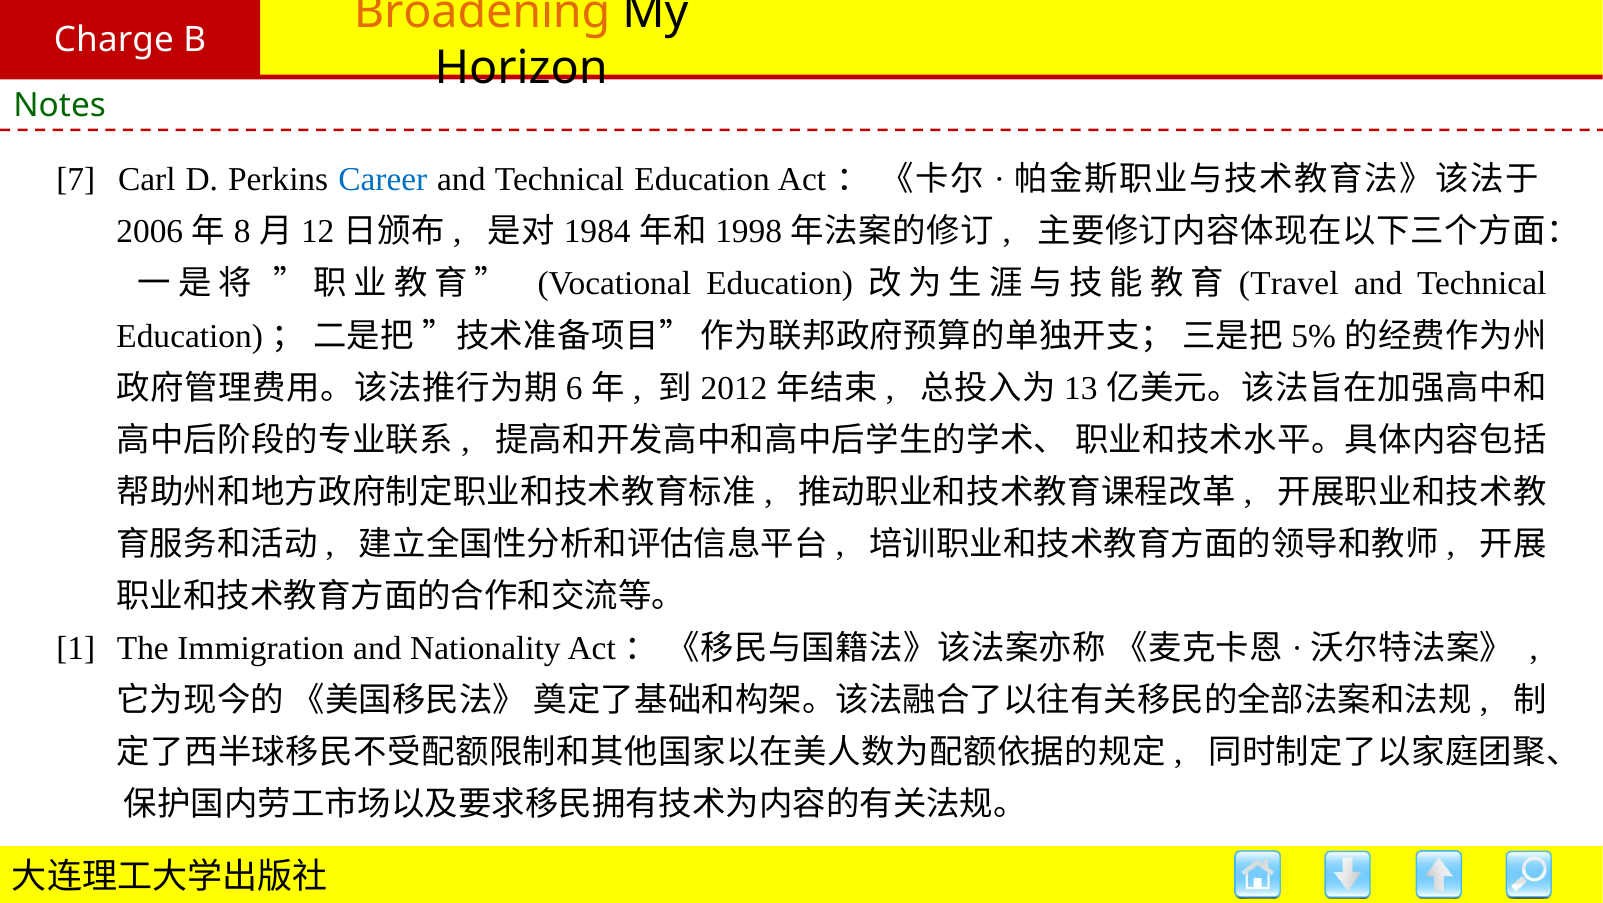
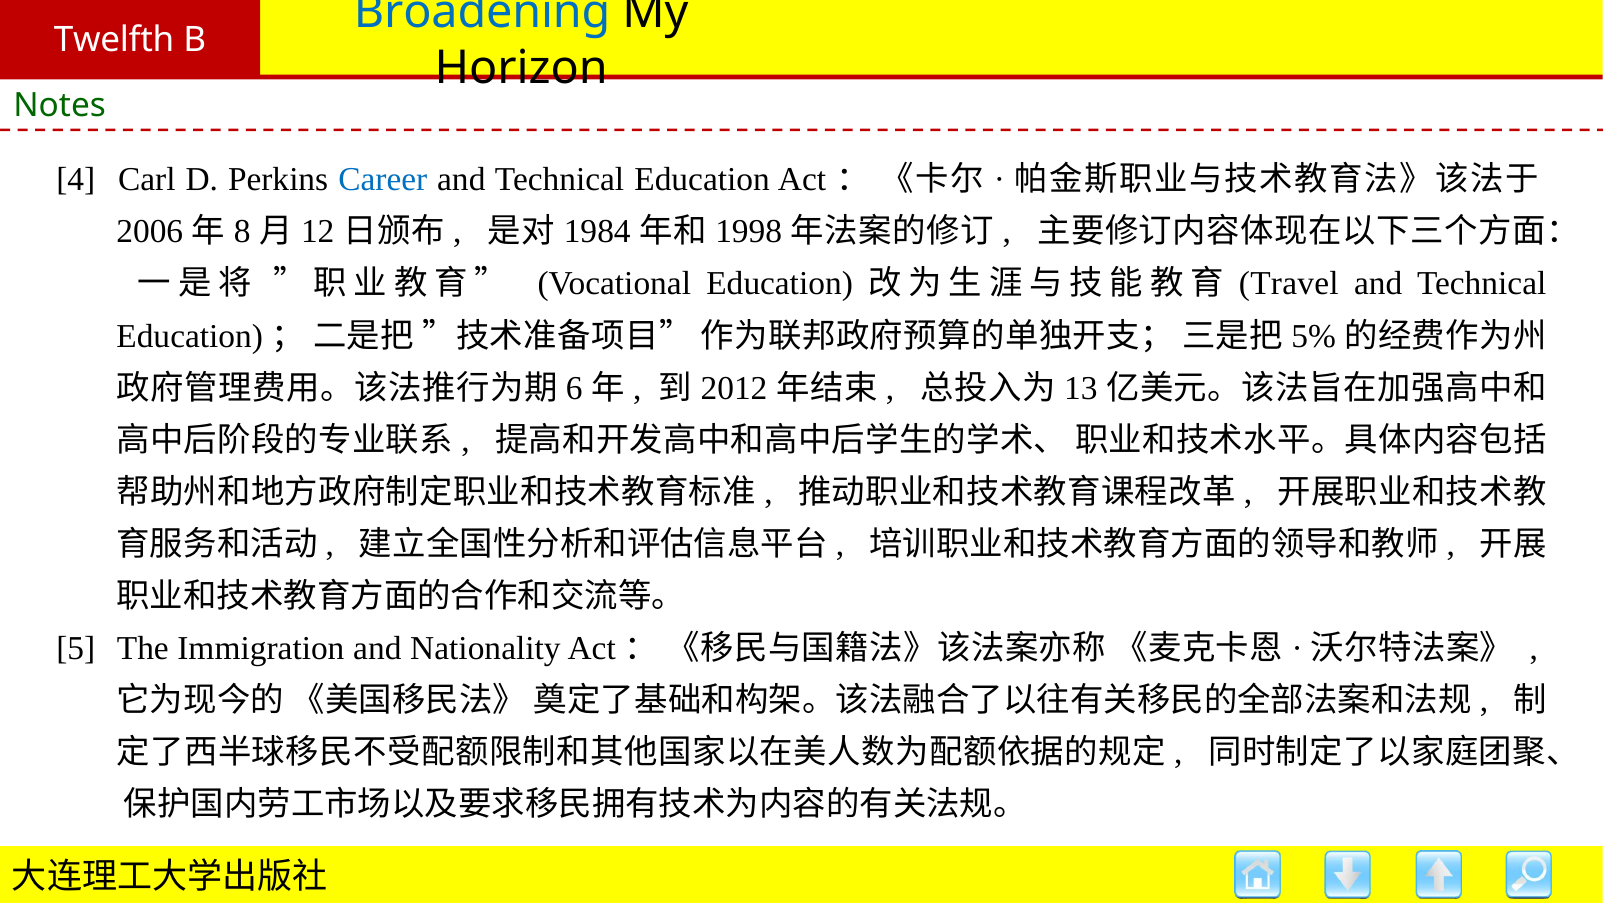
Broadening colour: orange -> blue (482, 12)
Charge: Charge -> Twelfth (114, 40)
7: 7 -> 4 (76, 180)
1: 1 -> 5 (76, 648)
